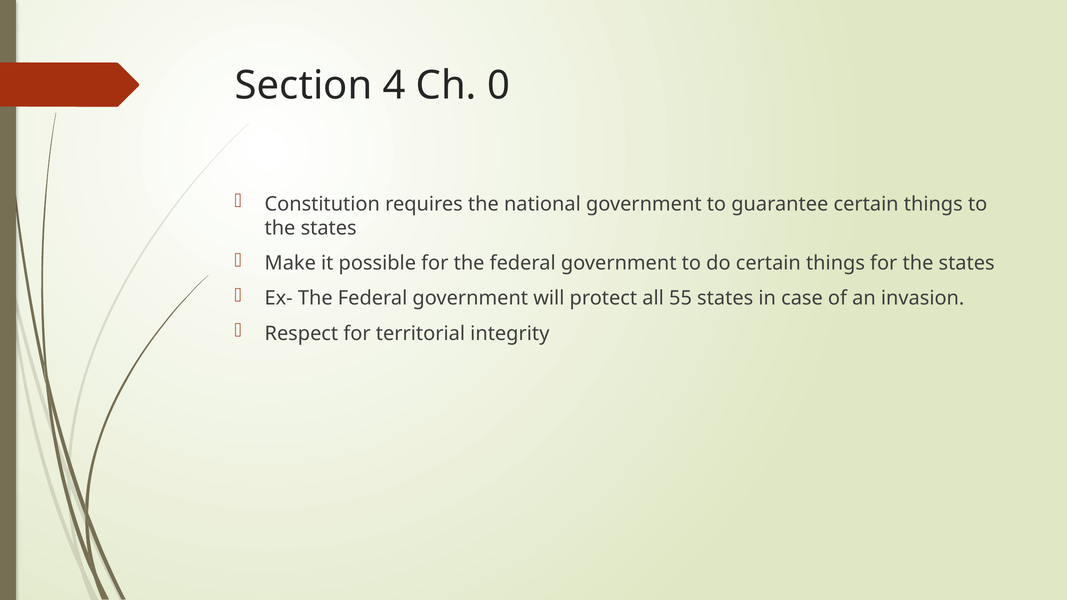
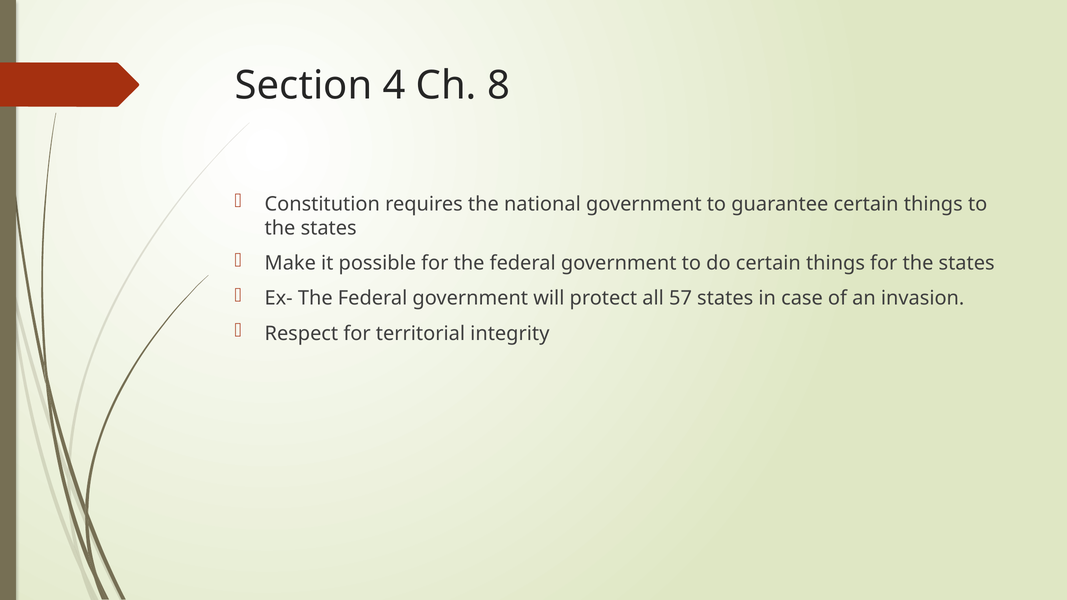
0: 0 -> 8 (498, 85)
55: 55 -> 57 (681, 298)
